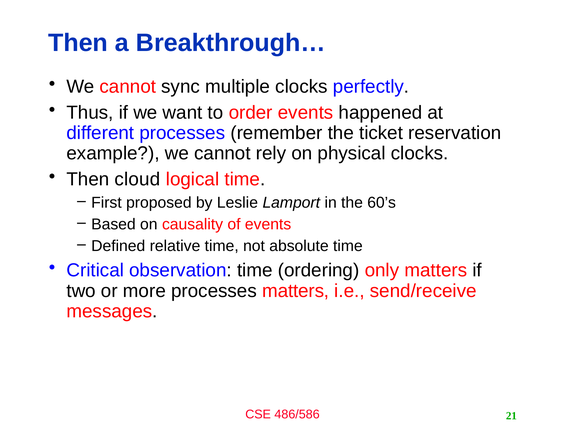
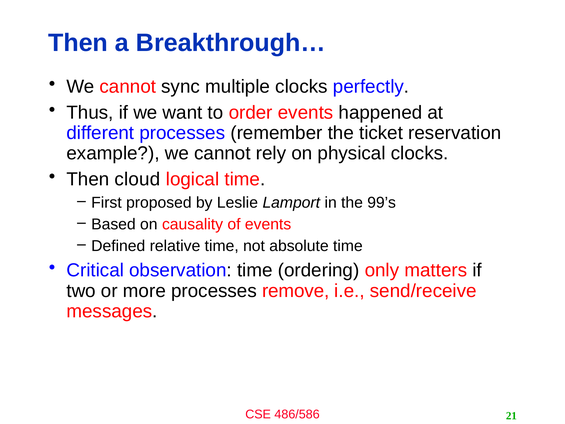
60’s: 60’s -> 99’s (382, 203)
processes matters: matters -> remove (296, 291)
